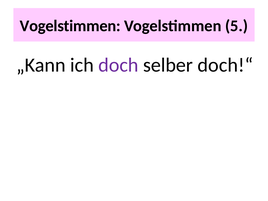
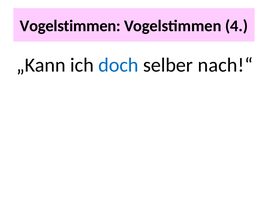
5: 5 -> 4 (237, 26)
doch colour: purple -> blue (118, 65)
doch!“: doch!“ -> nach!“ (225, 65)
